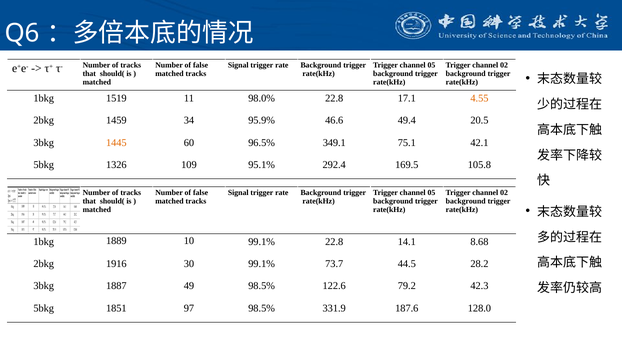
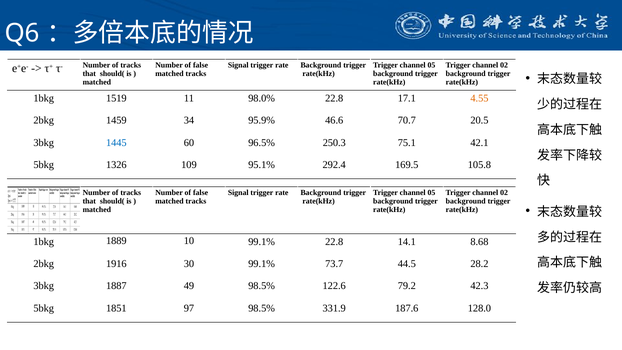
49.4: 49.4 -> 70.7 (407, 120)
1445 colour: orange -> blue (116, 143)
349.1: 349.1 -> 250.3 (334, 143)
